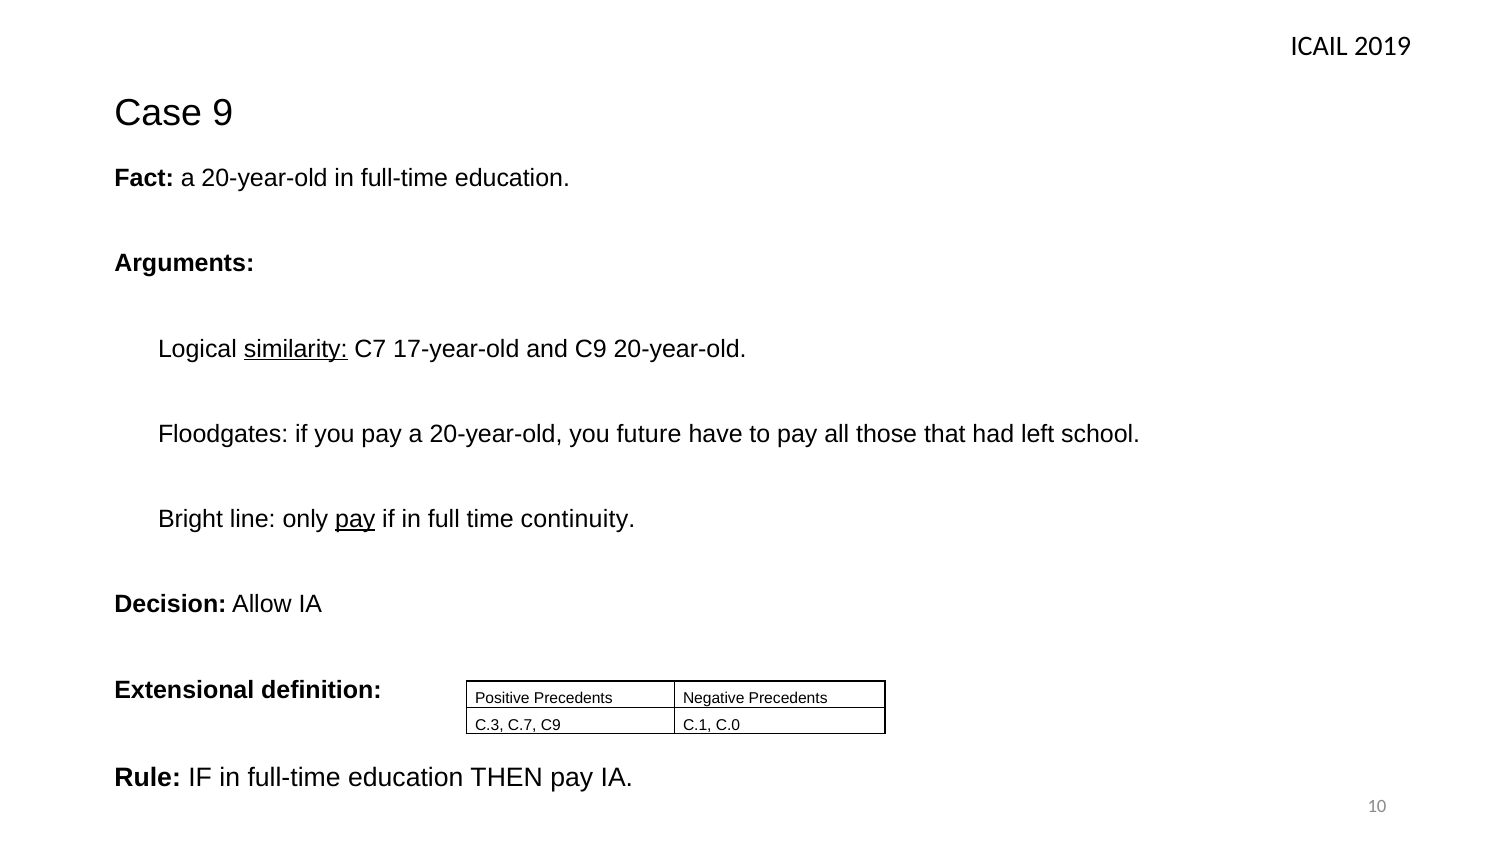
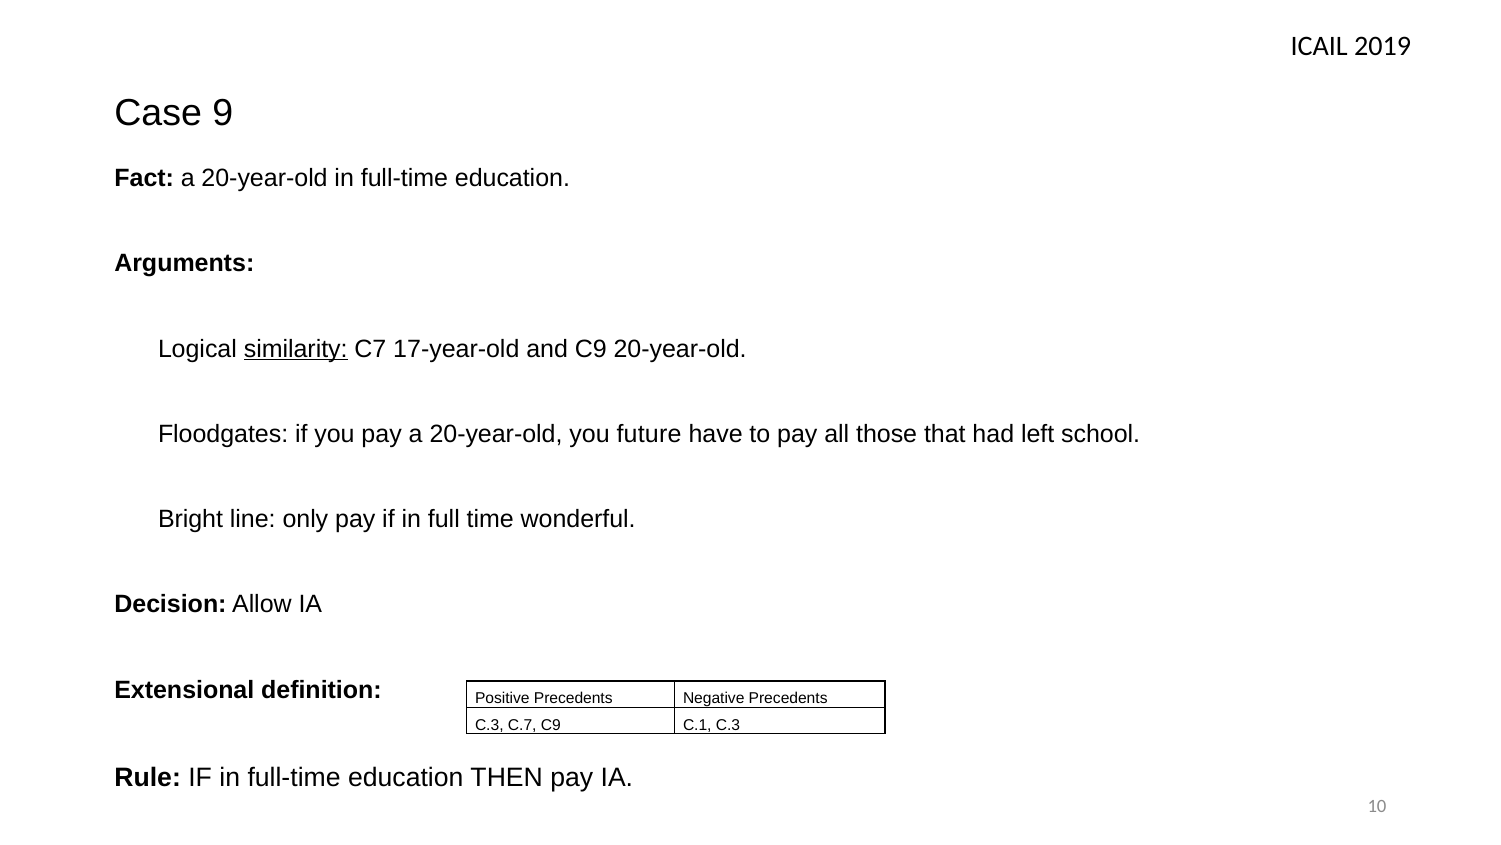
pay underline: present -> none (355, 519)
continuity: continuity -> wonderful (578, 519)
C.1 C.0: C.0 -> C.3 (728, 724)
